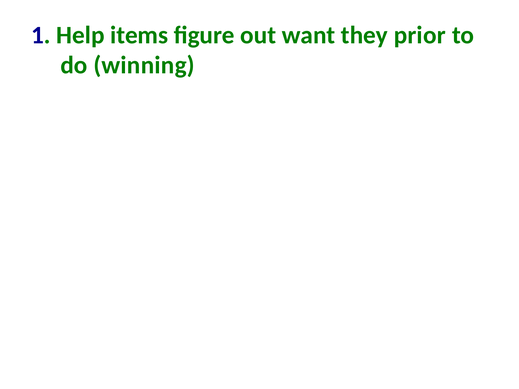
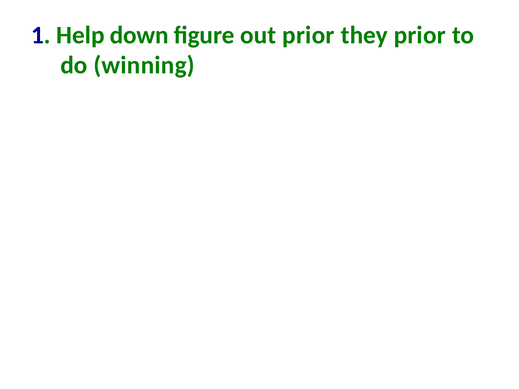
items: items -> down (139, 35)
out want: want -> prior (308, 35)
